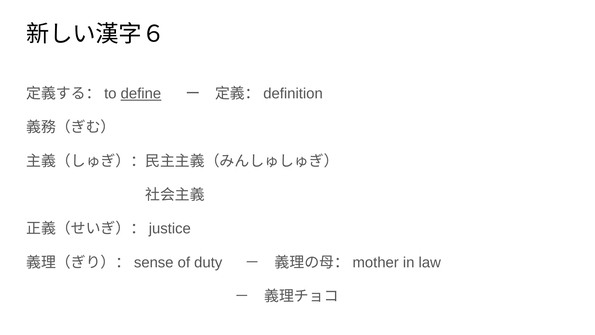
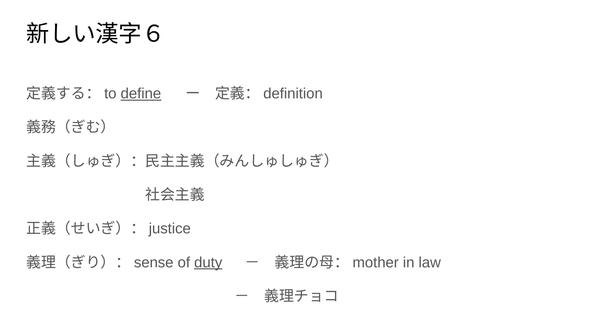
duty underline: none -> present (208, 262)
